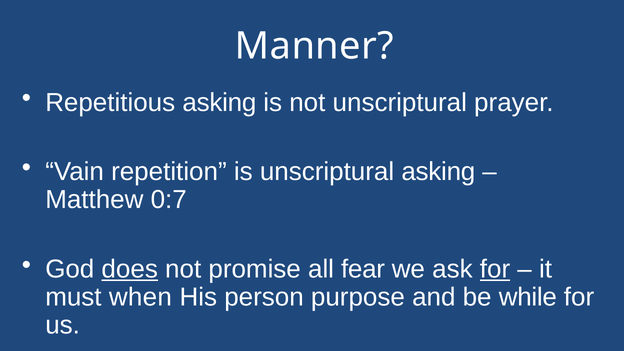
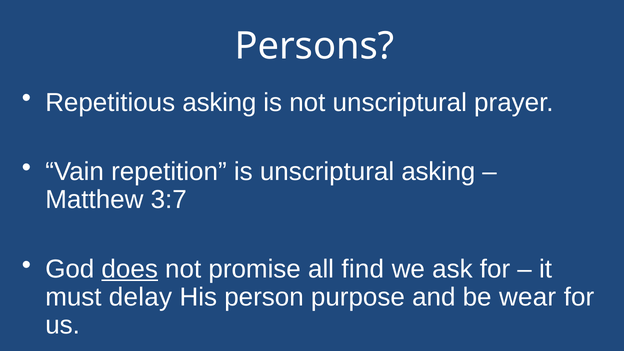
Manner: Manner -> Persons (315, 46)
0:7: 0:7 -> 3:7 (169, 200)
fear: fear -> find (363, 269)
for underline: present -> none (495, 269)
when: when -> delay (140, 297)
while: while -> wear (528, 297)
